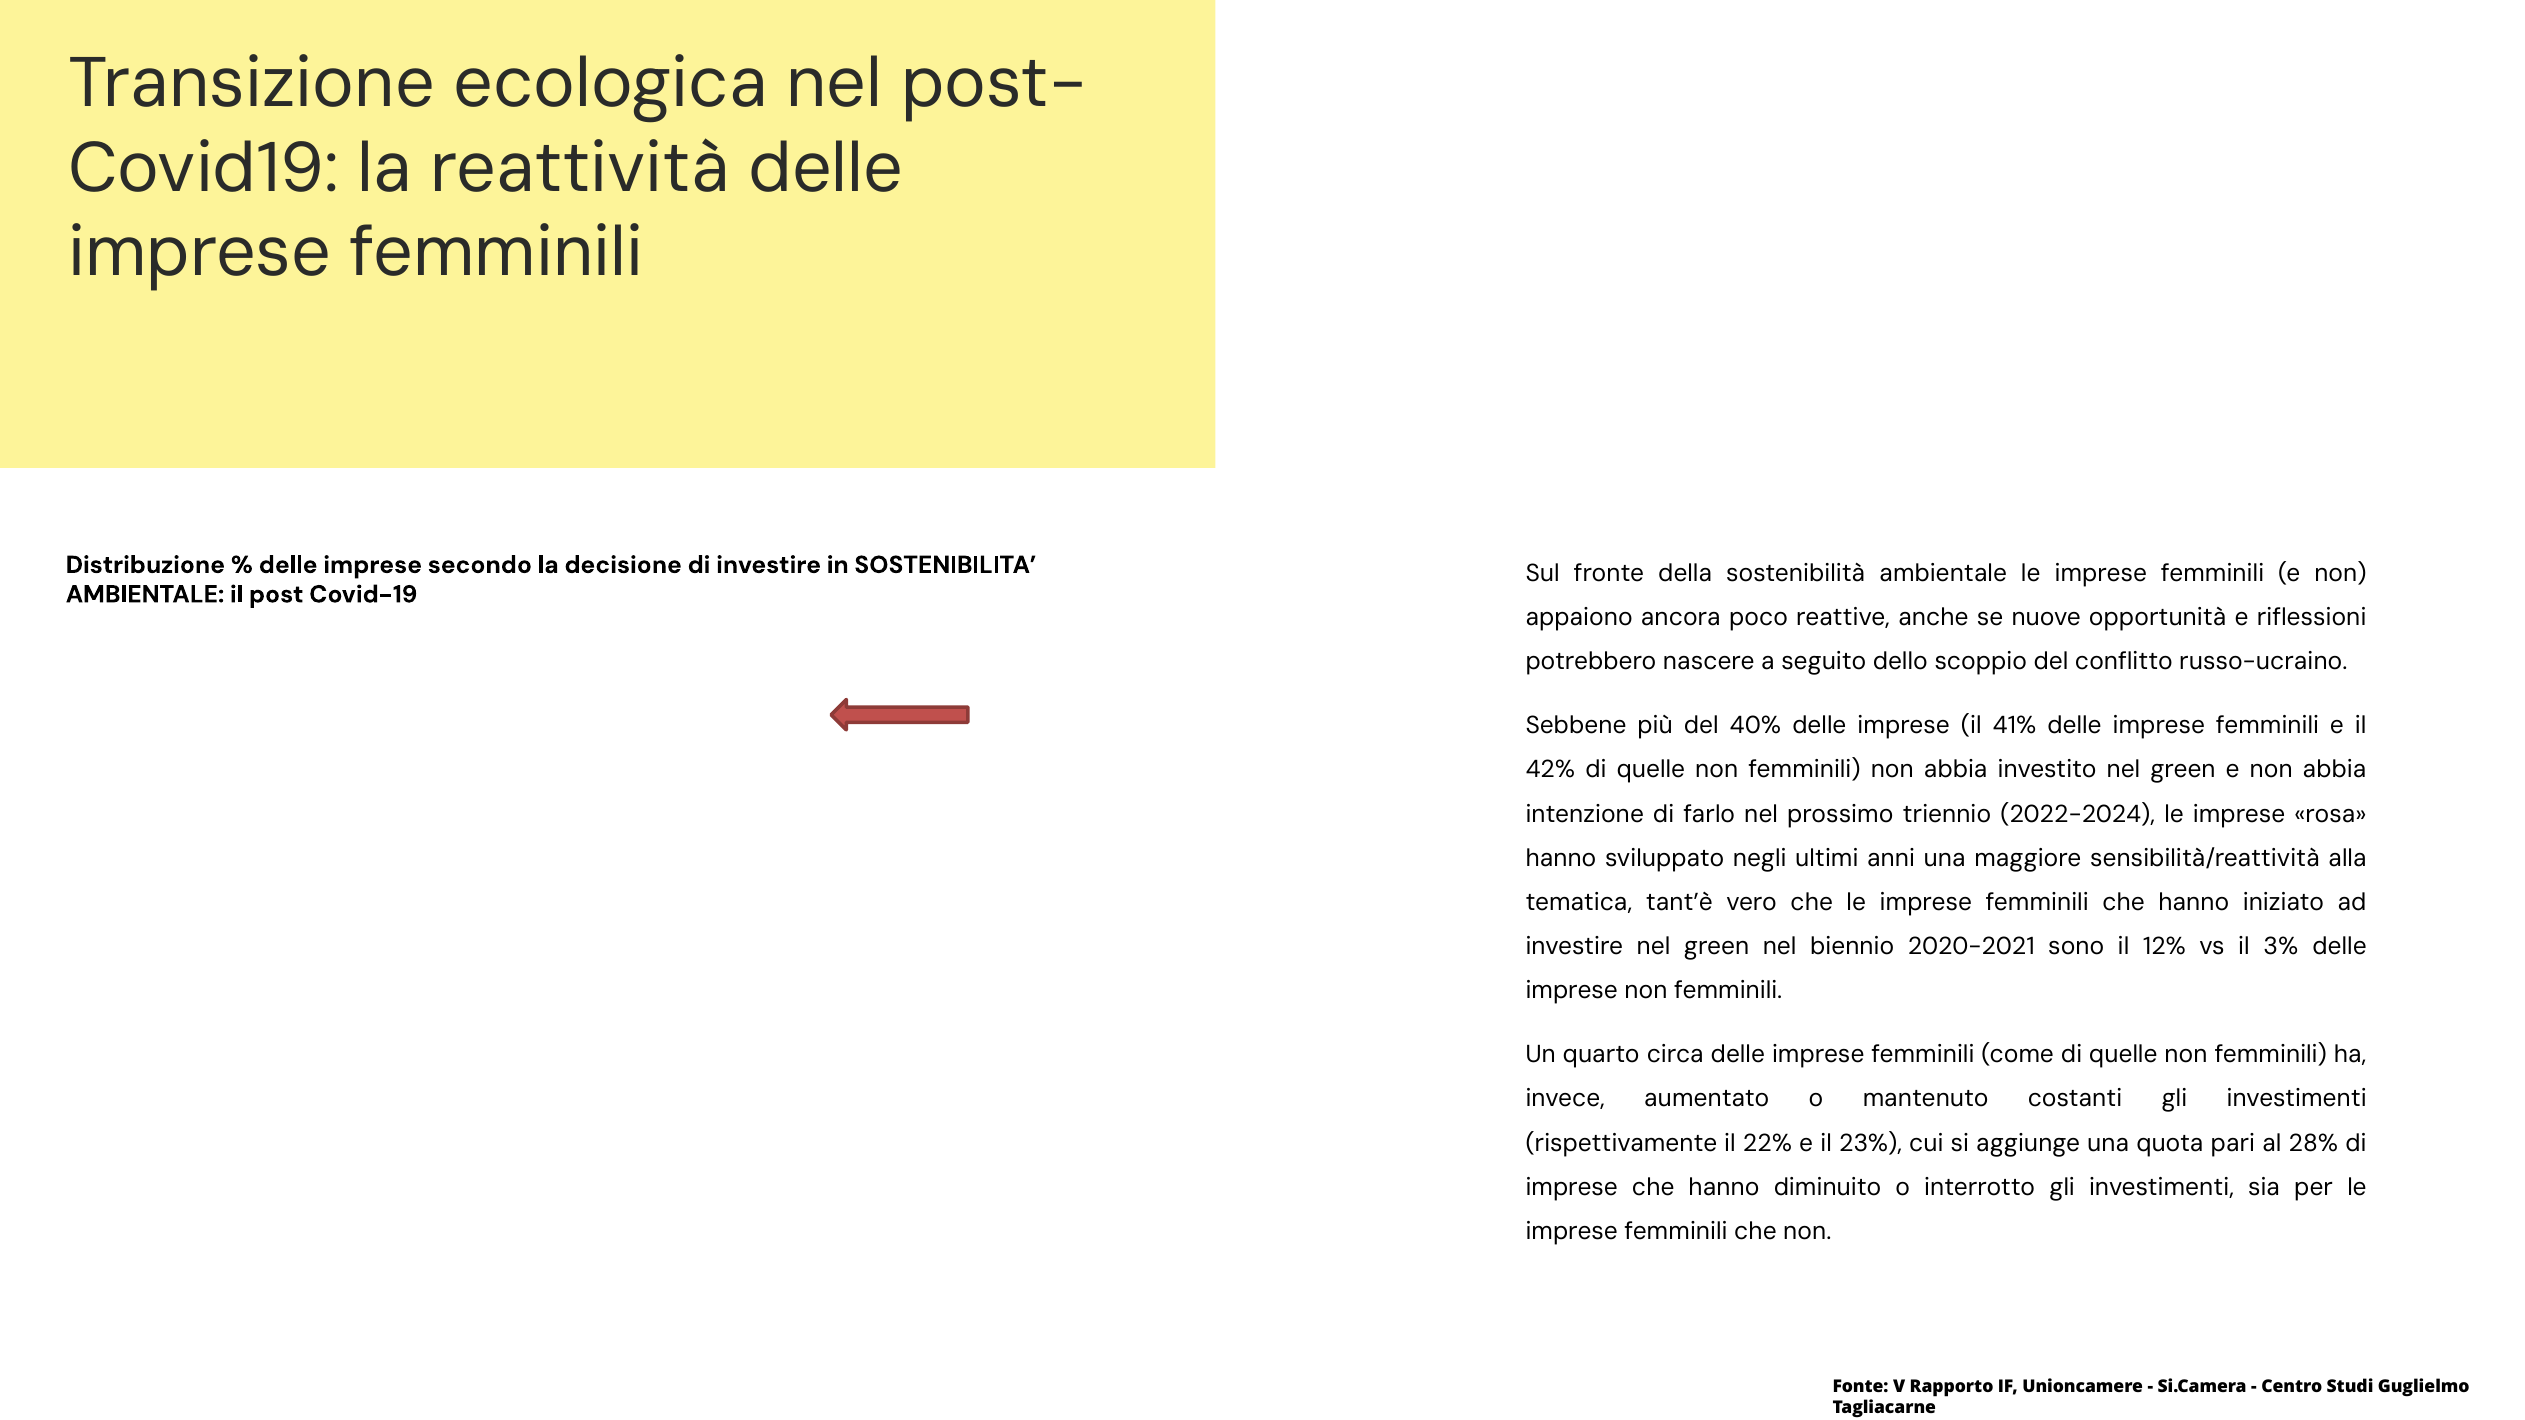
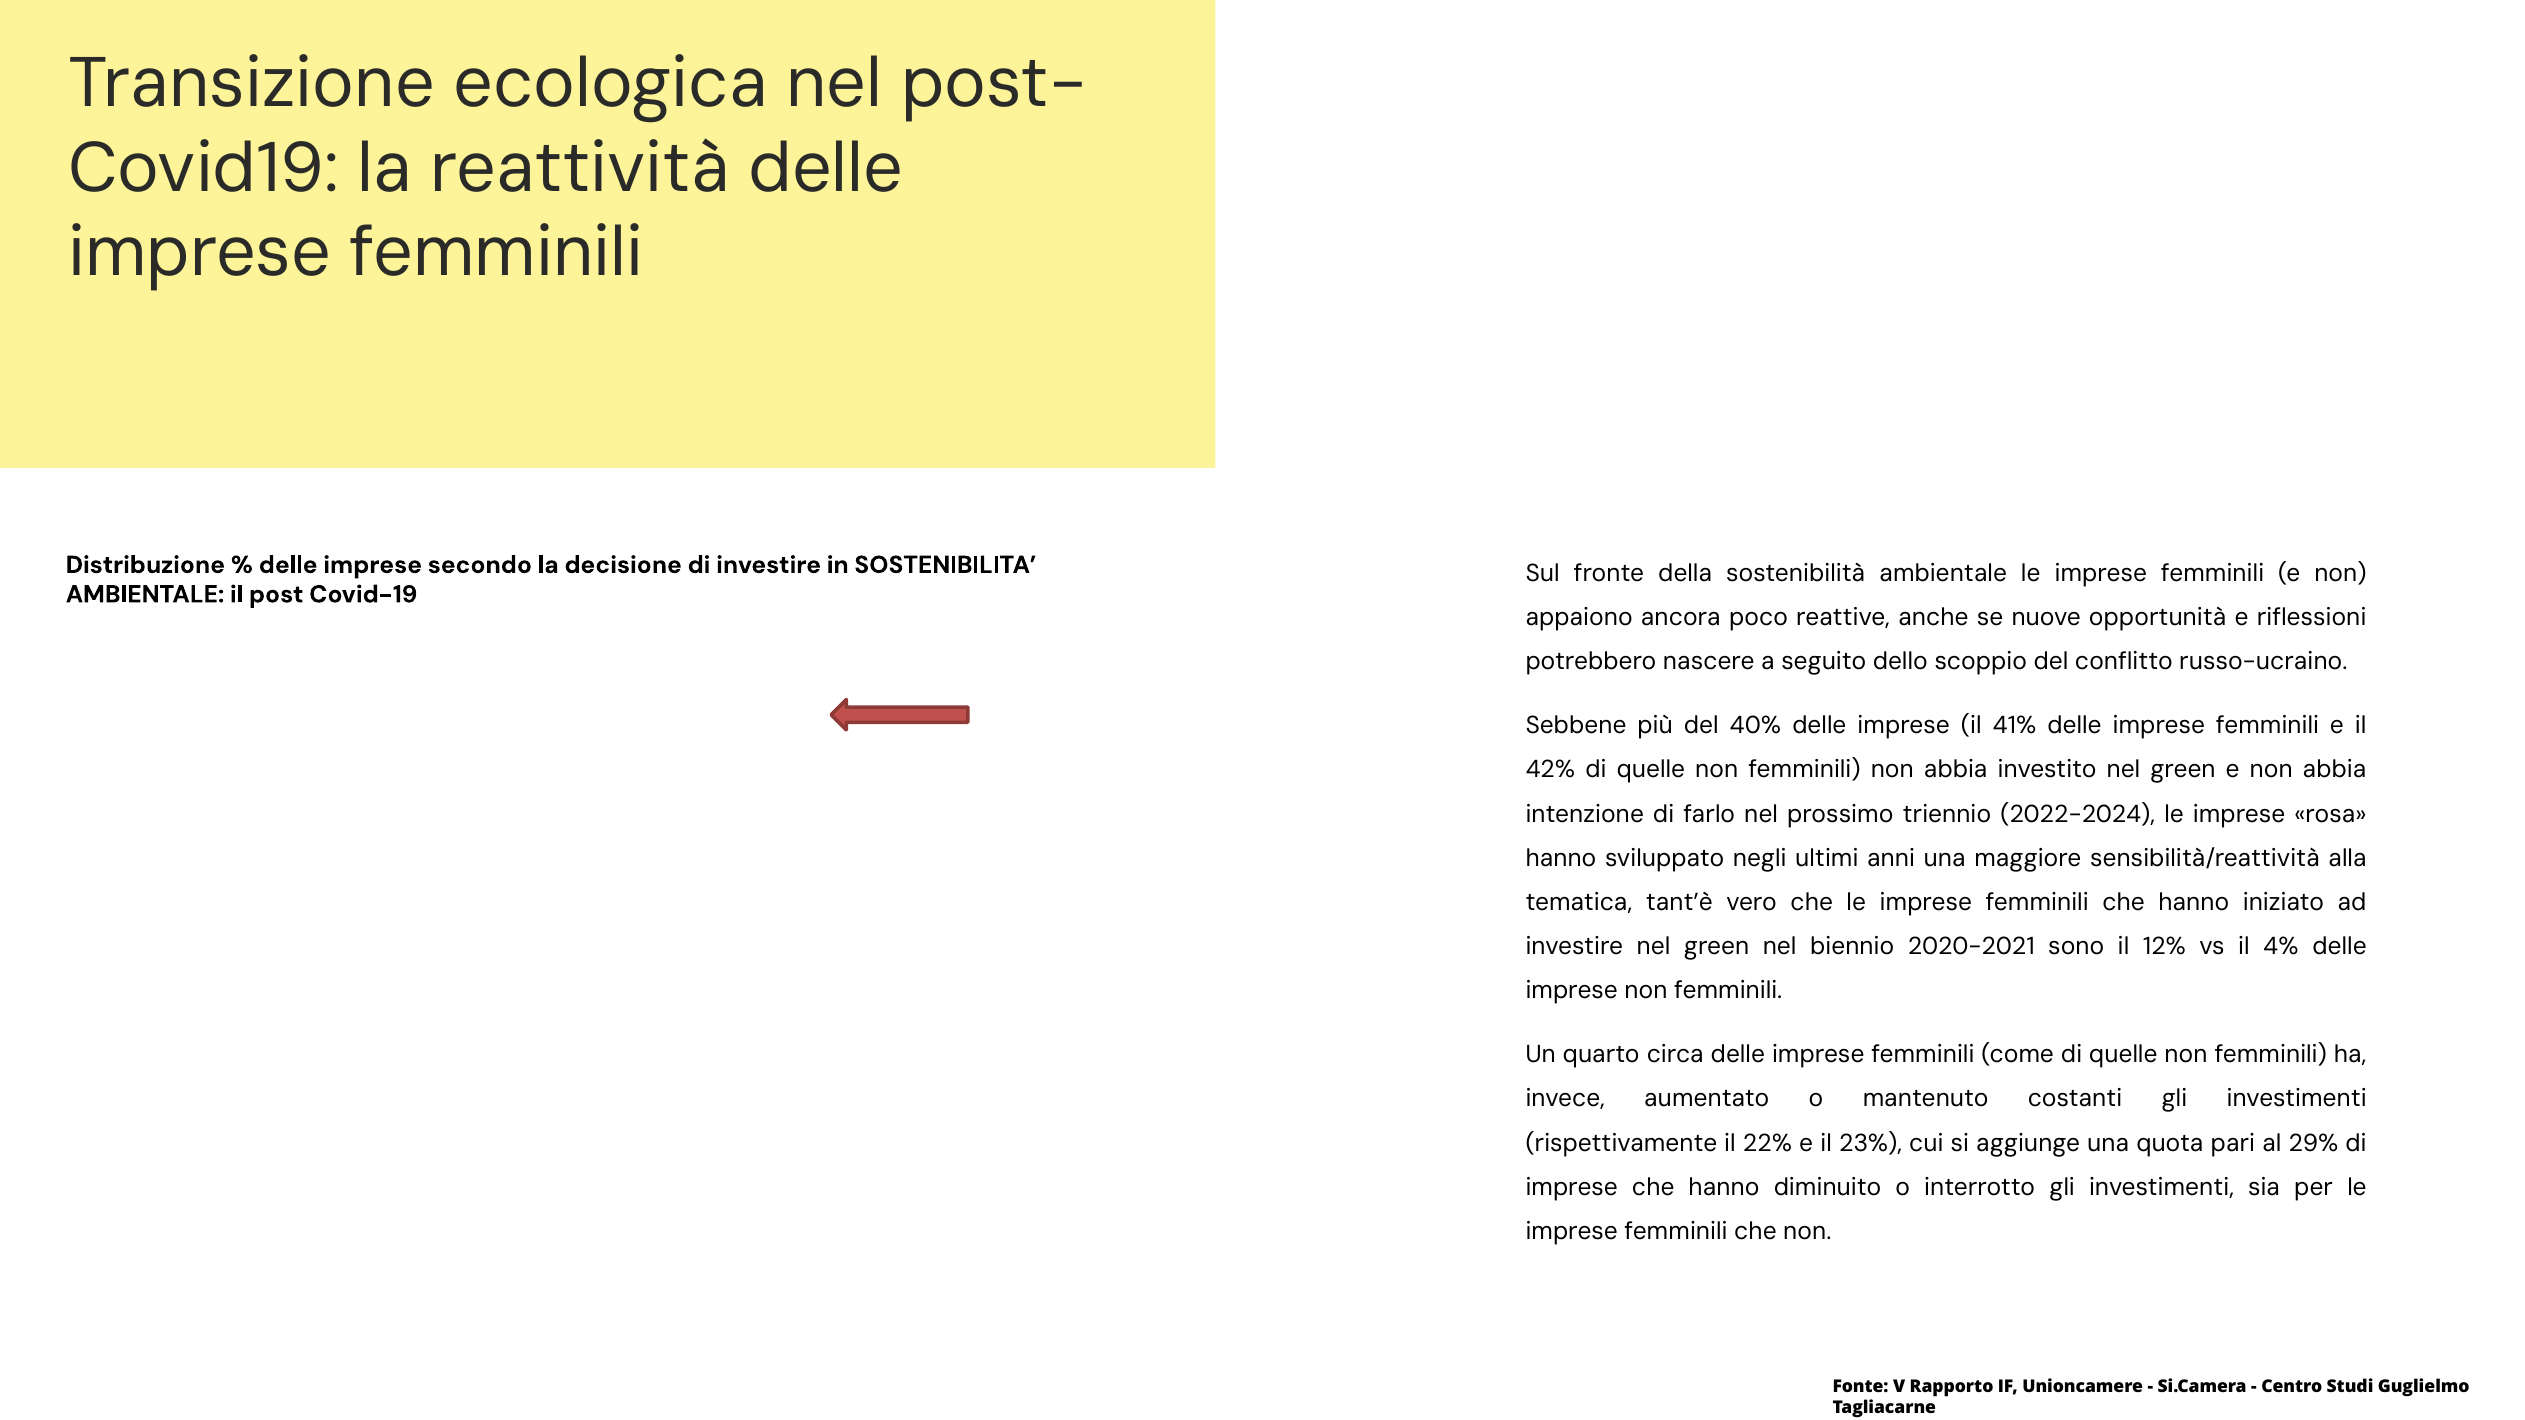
3%: 3% -> 4% (2281, 947)
28%: 28% -> 29% (2313, 1143)
